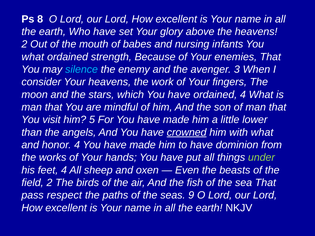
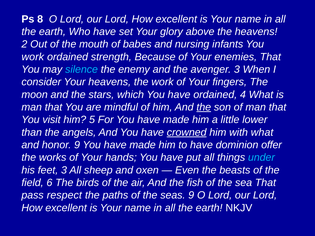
what: what -> work (33, 57)
the underline: none -> present (204, 107)
honor 4: 4 -> 9 (77, 145)
from: from -> offer (272, 145)
under colour: light green -> light blue (261, 158)
feet 4: 4 -> 3 (64, 170)
field 2: 2 -> 6 (49, 183)
